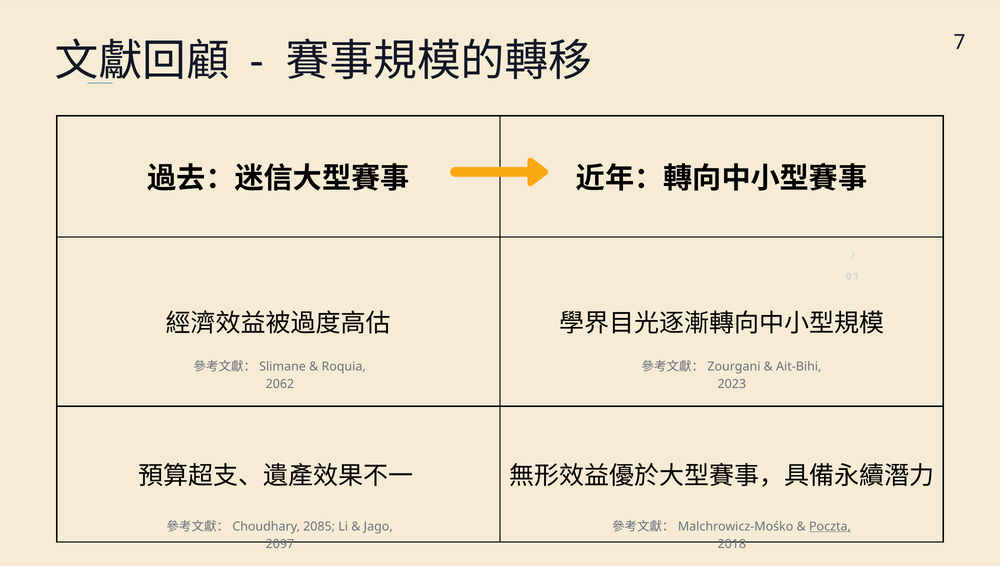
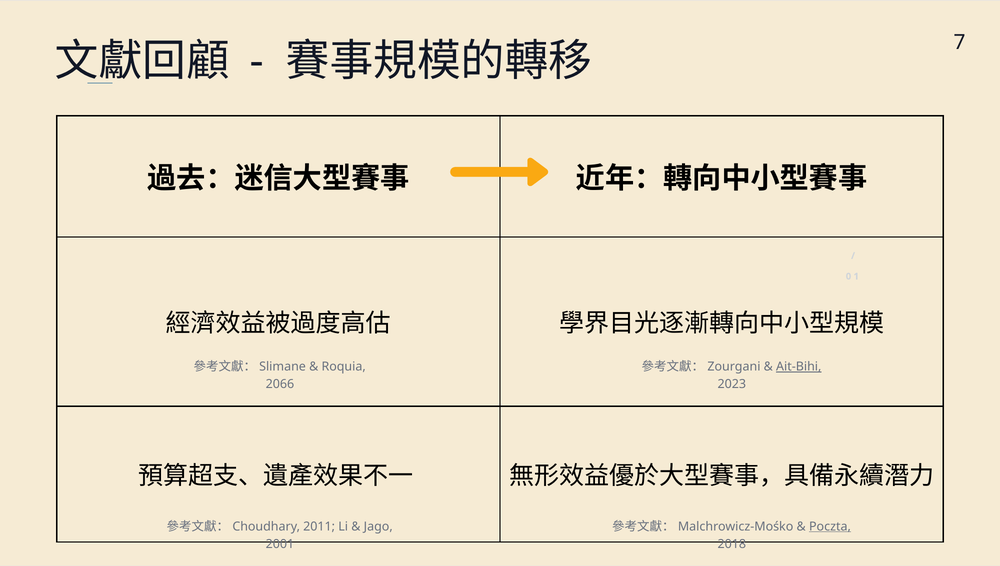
Ait-Bihi underline: none -> present (799, 367)
2062: 2062 -> 2066 (280, 385)
2085: 2085 -> 2011 (319, 527)
2097: 2097 -> 2001 (280, 545)
